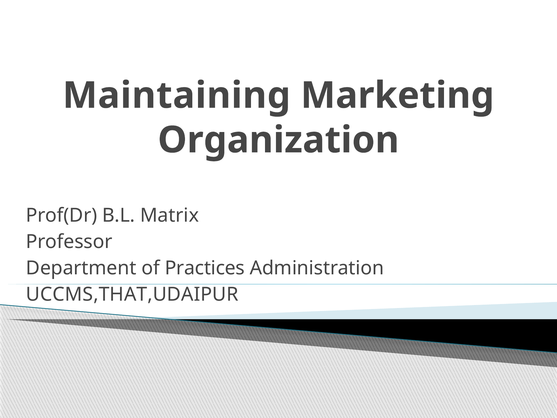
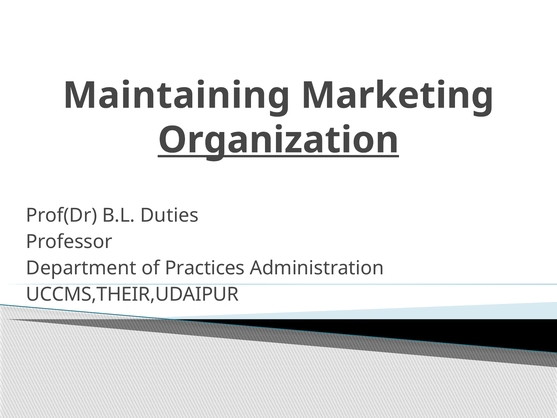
Organization underline: none -> present (278, 140)
Matrix: Matrix -> Duties (169, 215)
UCCMS,THAT,UDAIPUR: UCCMS,THAT,UDAIPUR -> UCCMS,THEIR,UDAIPUR (132, 294)
